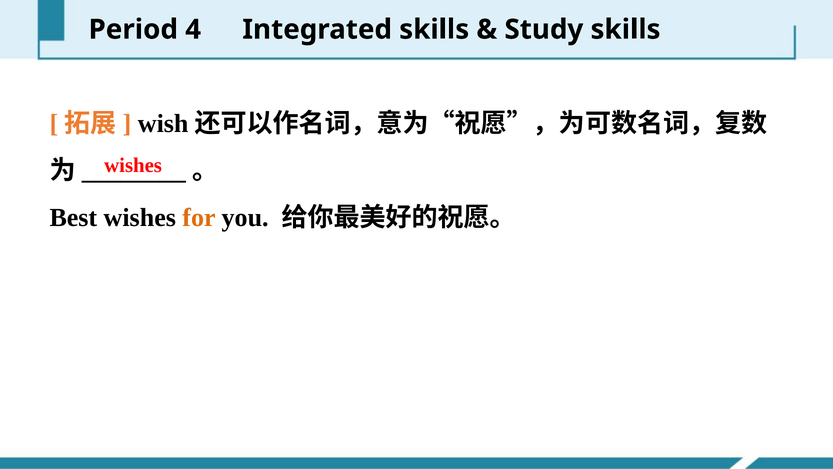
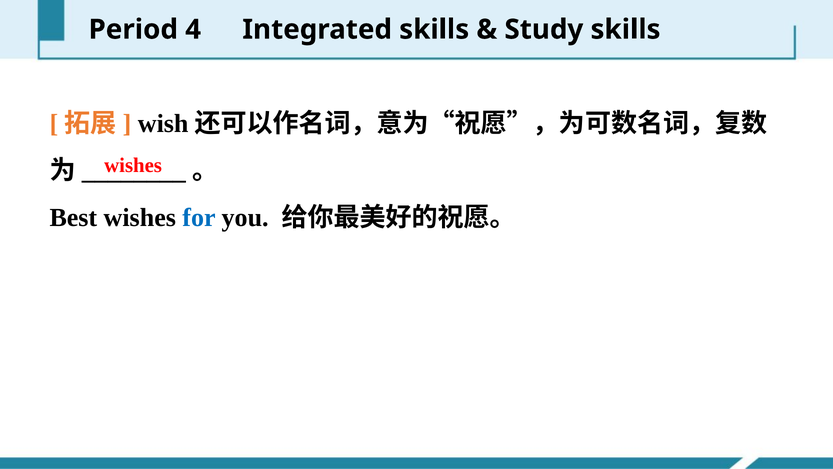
for colour: orange -> blue (199, 217)
